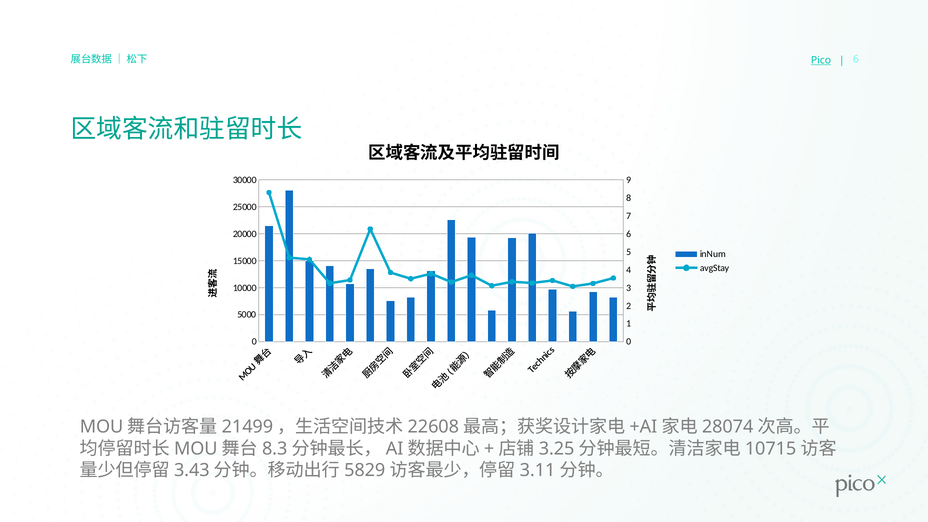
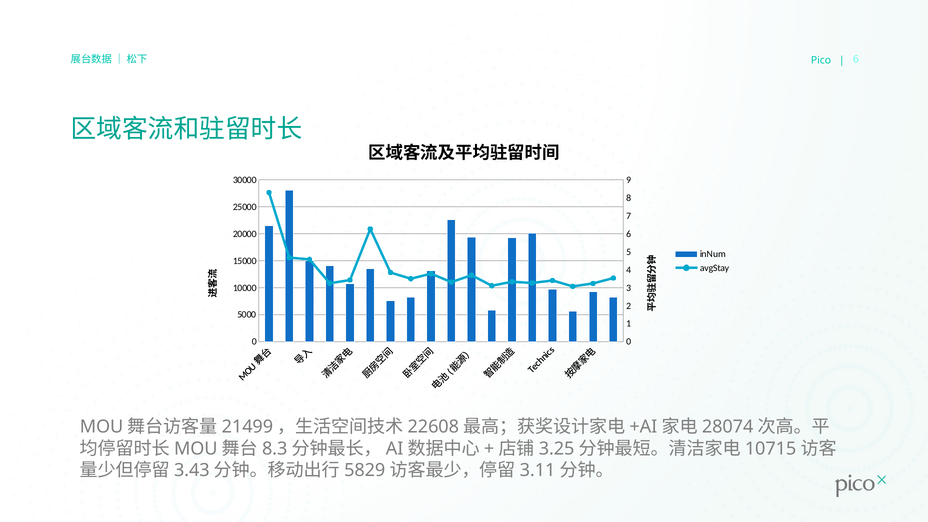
Pico underline: present -> none (821, 60)
